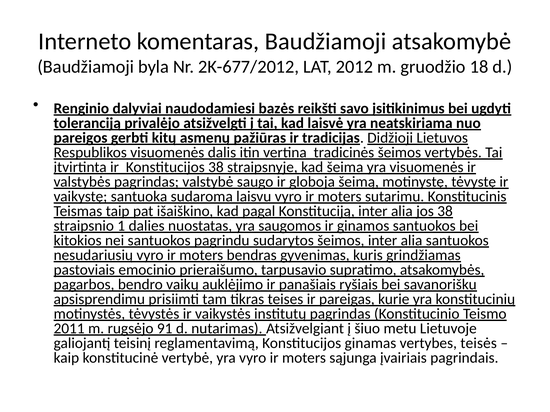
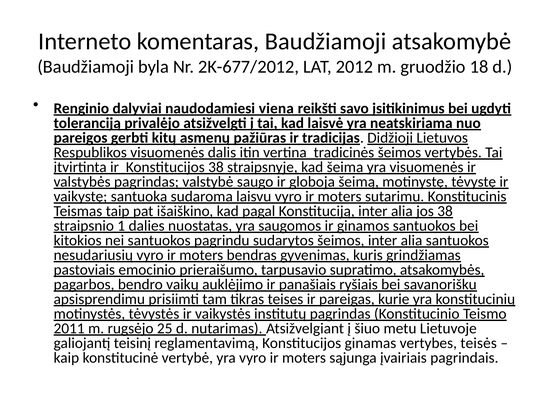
bazės: bazės -> viena (276, 109)
91: 91 -> 25 (165, 329)
